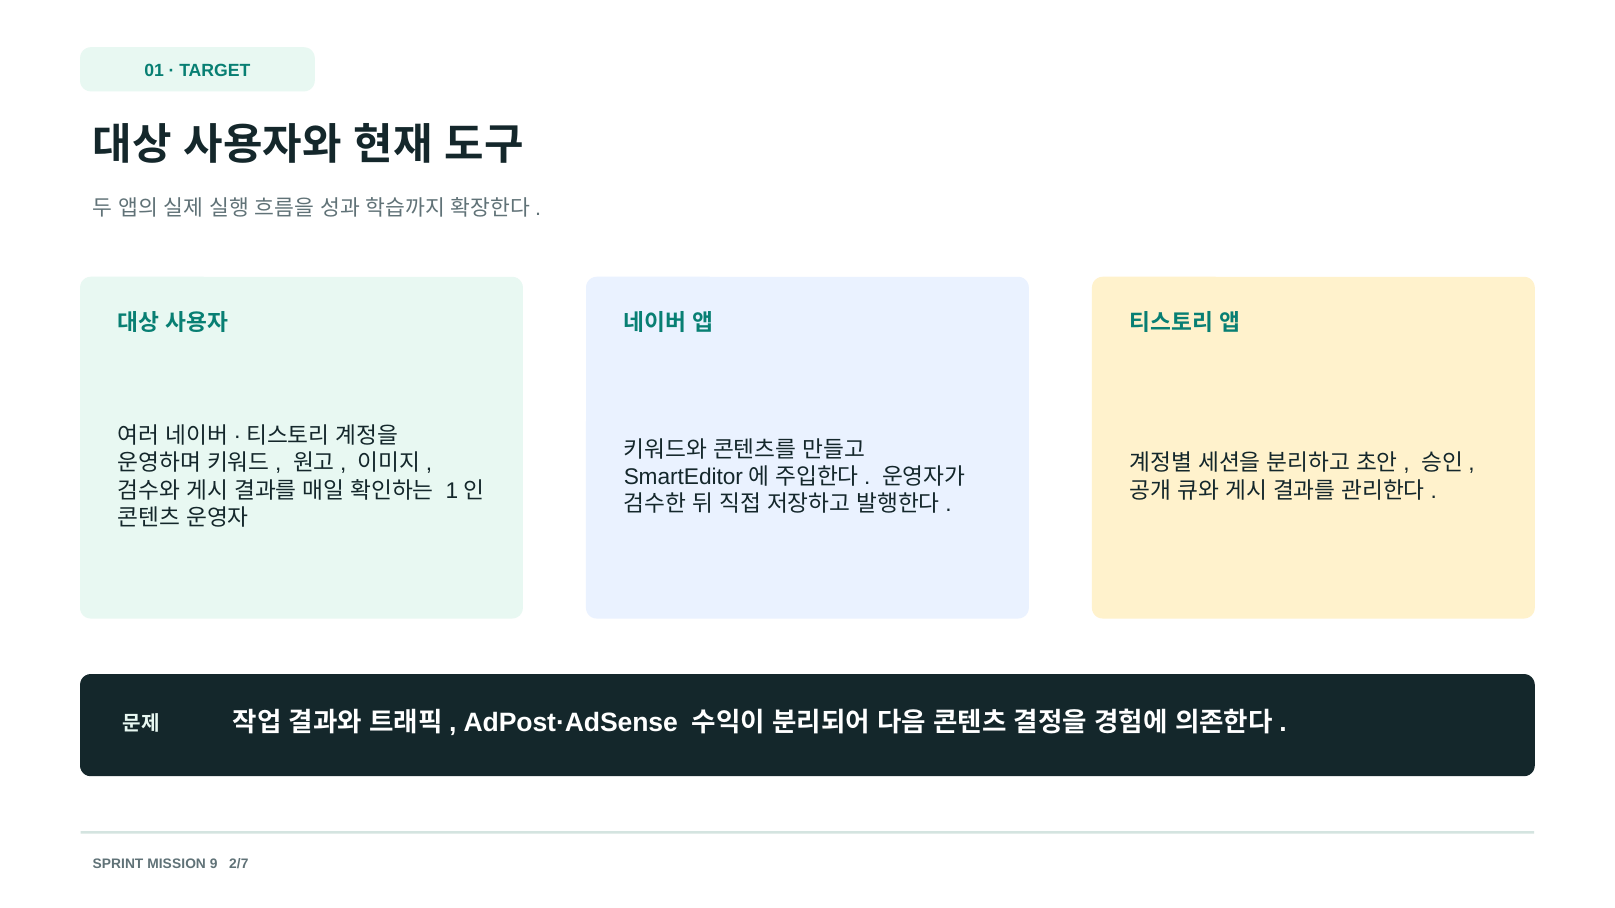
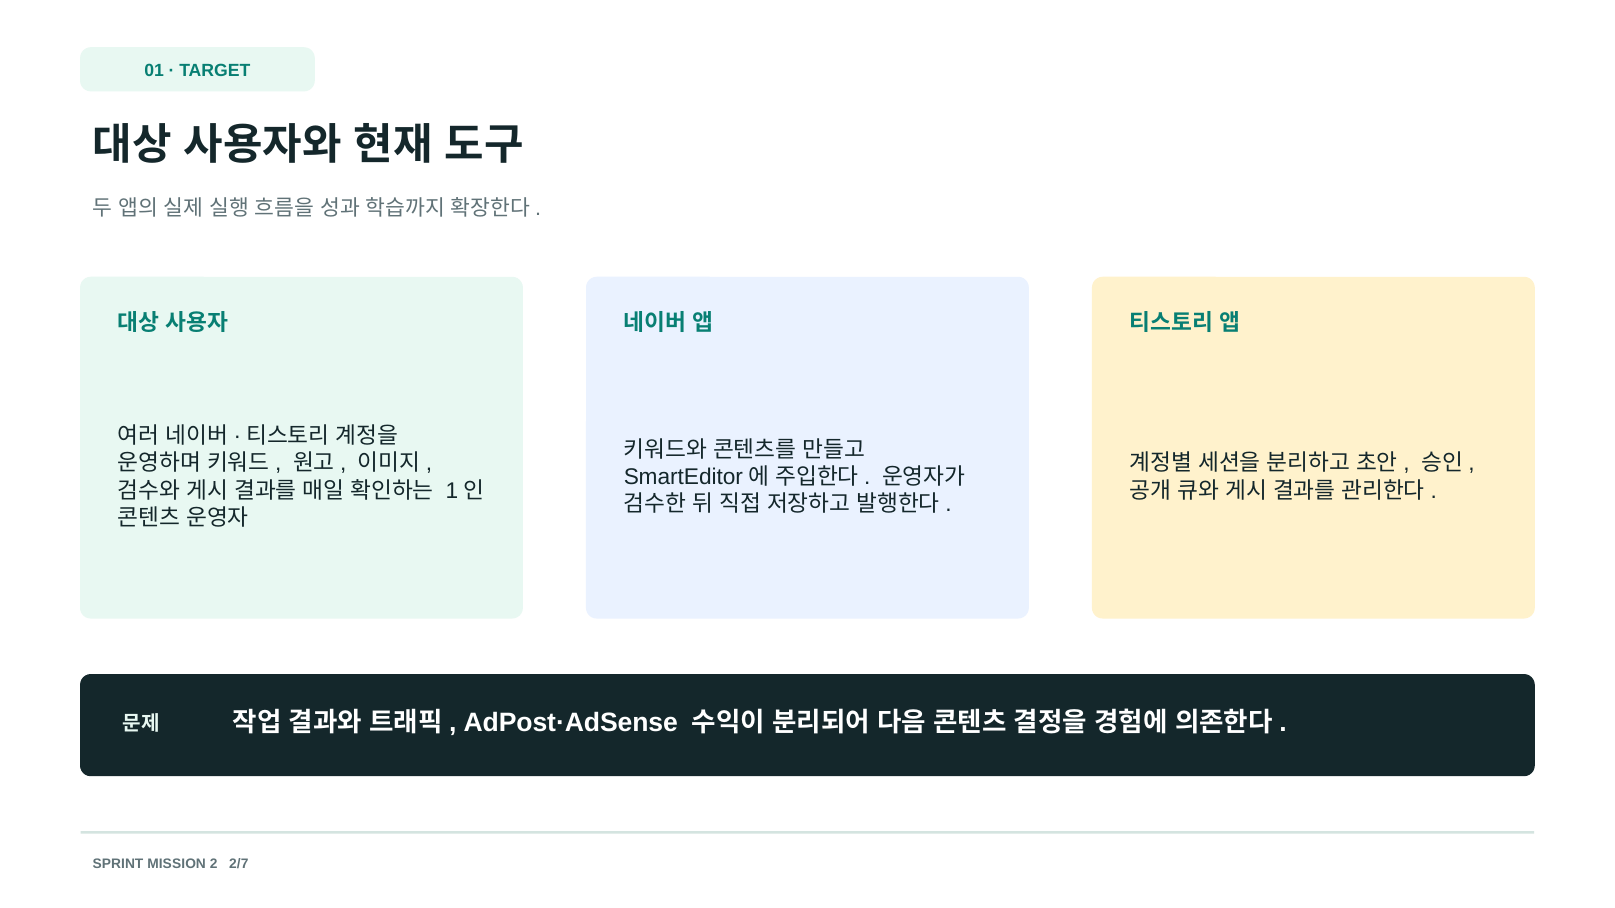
9: 9 -> 2 (214, 864)
